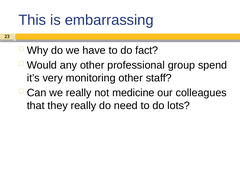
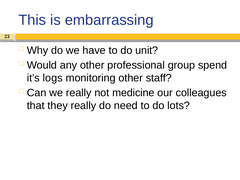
fact: fact -> unit (147, 50)
very: very -> logs (53, 78)
